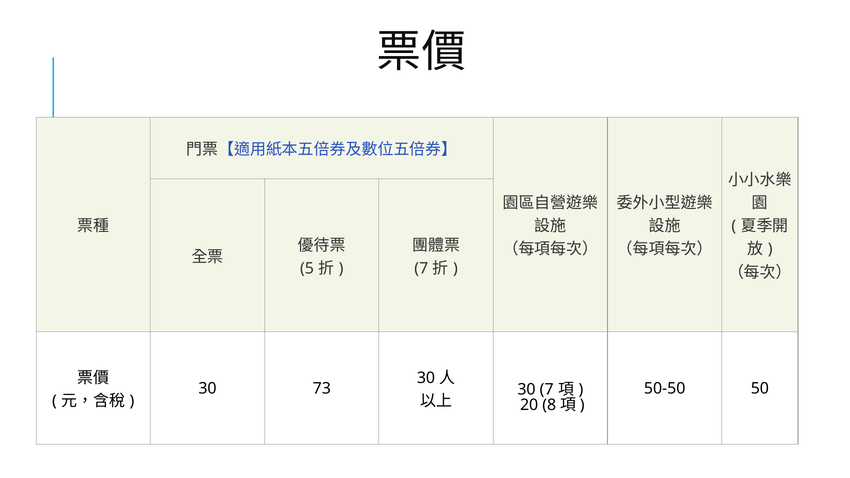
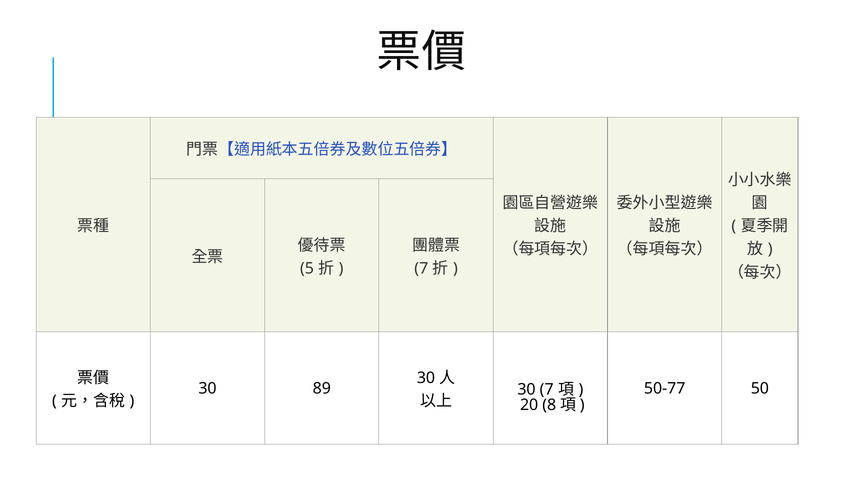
73: 73 -> 89 (322, 389)
50-50: 50-50 -> 50-77 (665, 389)
